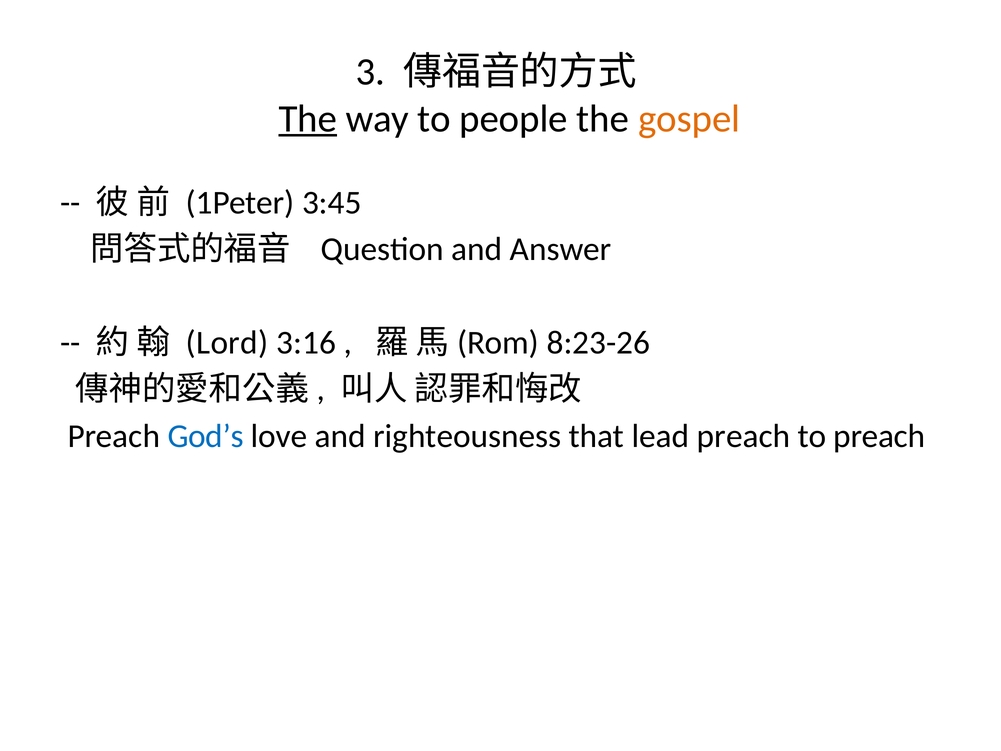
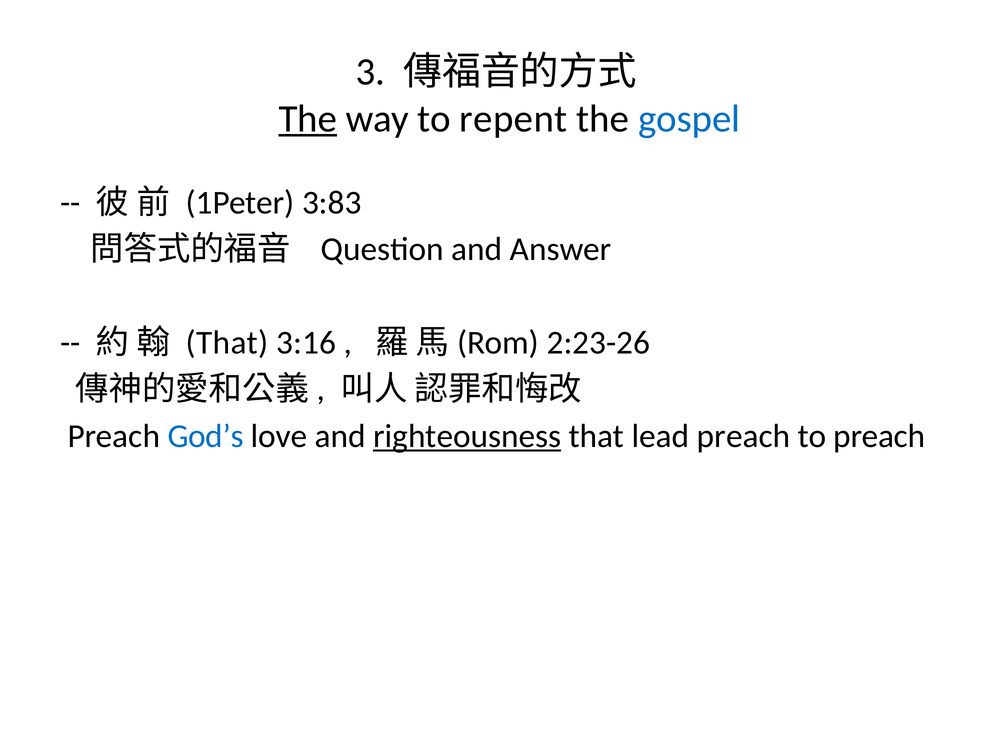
people: people -> repent (513, 119)
gospel colour: orange -> blue (689, 119)
3:45: 3:45 -> 3:83 (332, 203)
Lord: Lord -> That (227, 343)
8:23-26: 8:23-26 -> 2:23-26 (598, 343)
righteousness underline: none -> present (467, 436)
